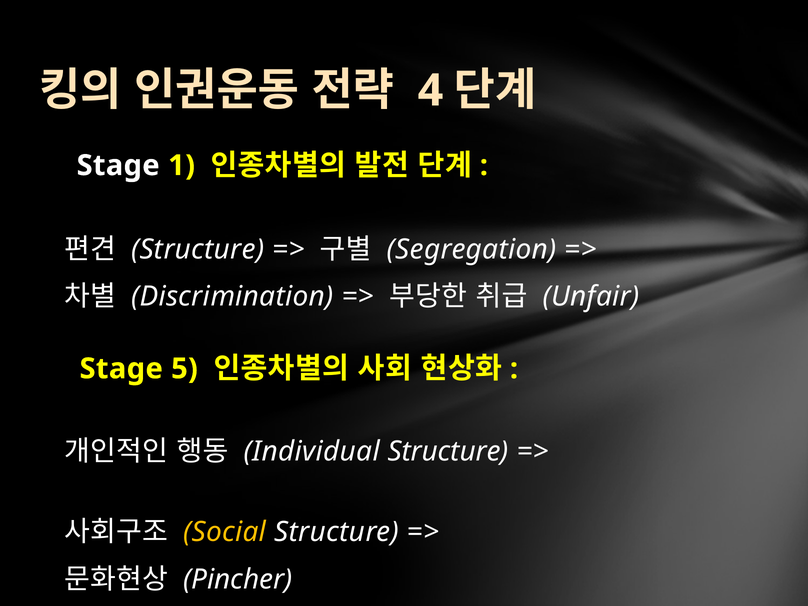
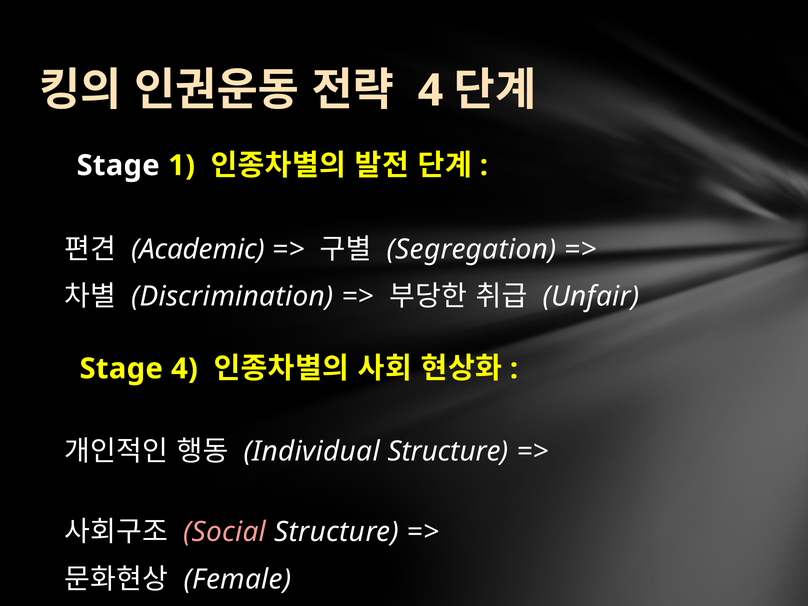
Structure: Structure -> Academic (198, 249)
Stage 5: 5 -> 4 (184, 369)
Social colour: yellow -> pink (225, 532)
Pincher: Pincher -> Female (238, 579)
